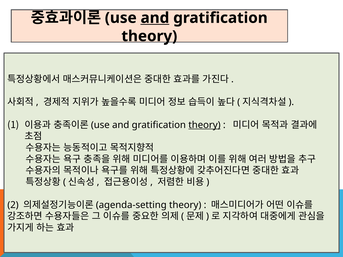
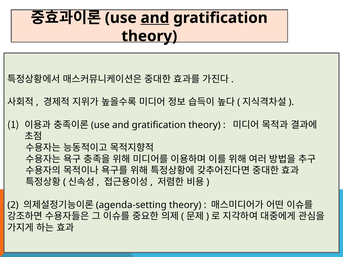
theory underline: present -> none (204, 125)
